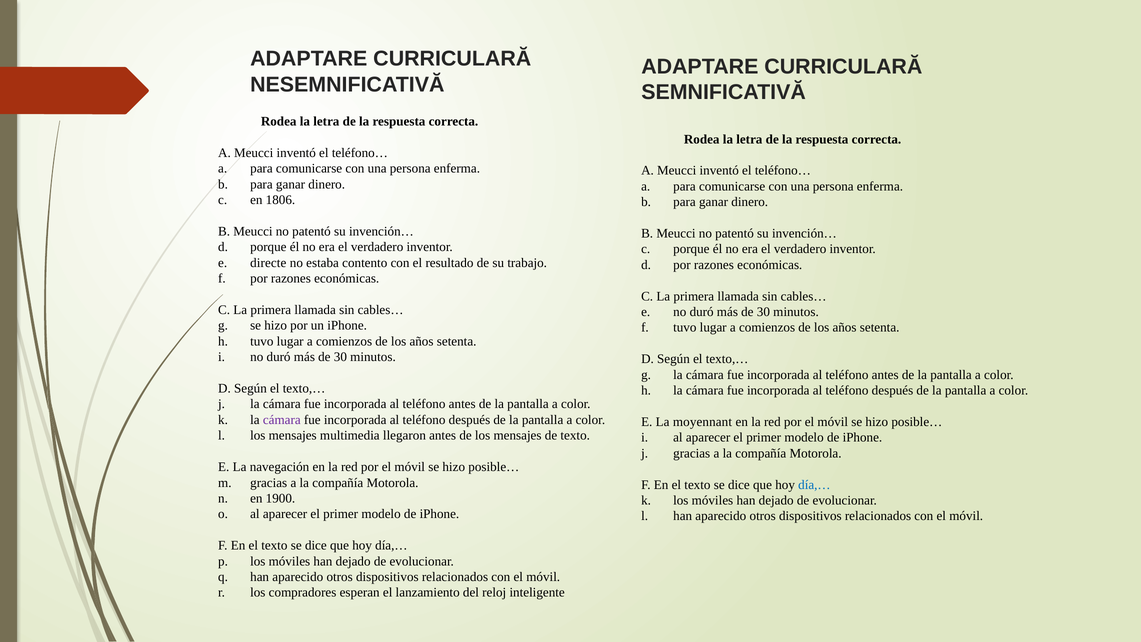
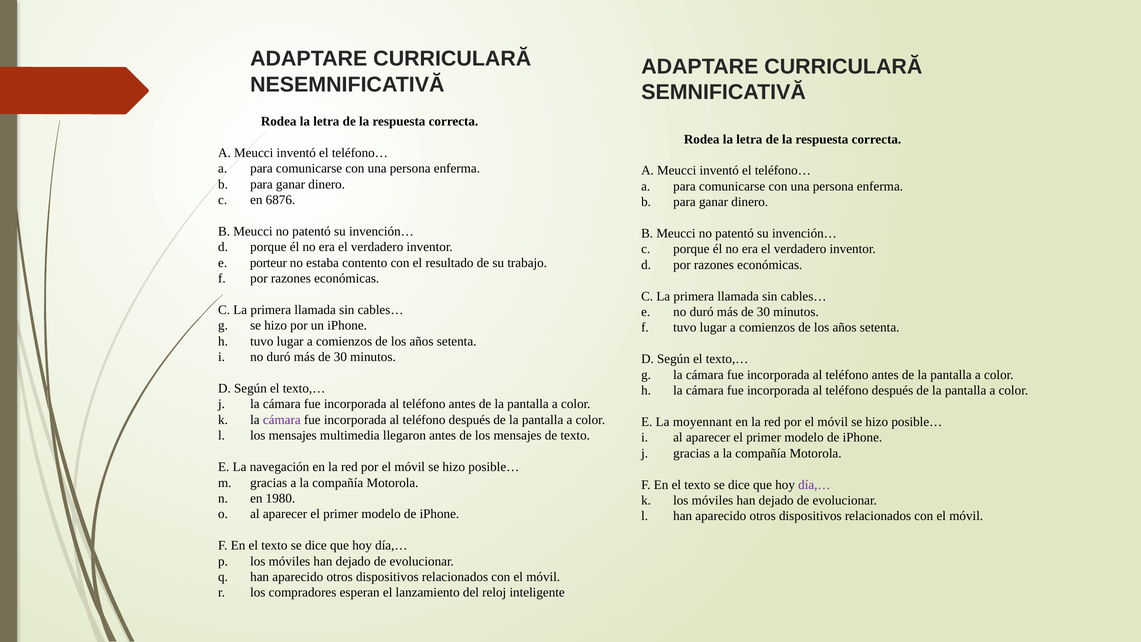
1806: 1806 -> 6876 (280, 200)
directe: directe -> porteur (268, 263)
día,… colour: blue -> purple (814, 485)
1900: 1900 -> 1980 (280, 498)
